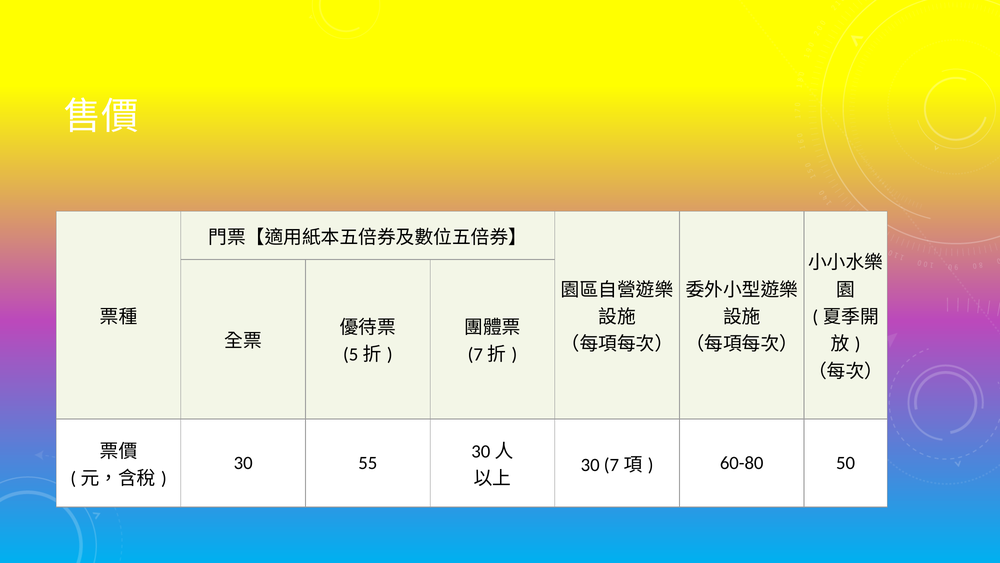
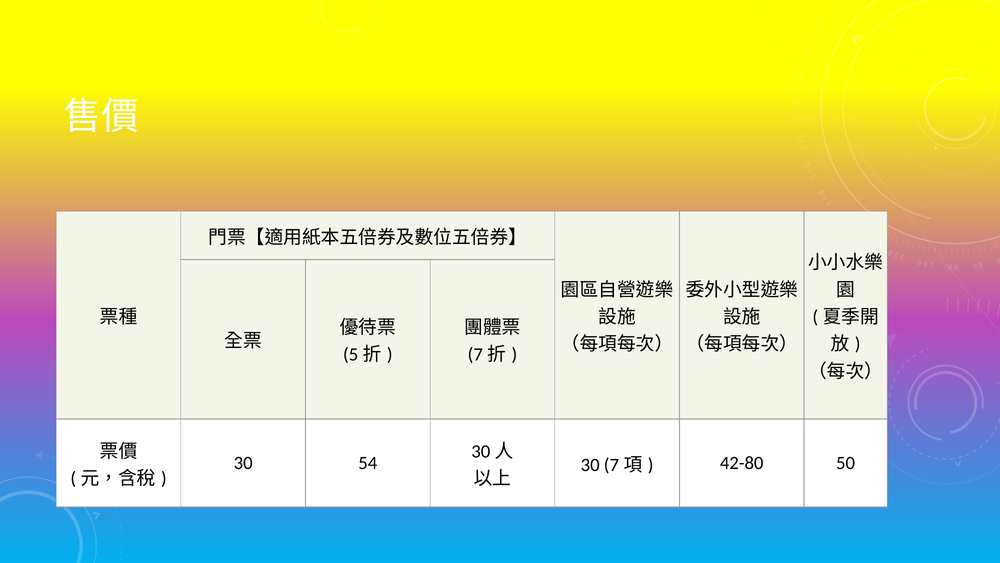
55: 55 -> 54 (368, 463)
60-80: 60-80 -> 42-80 (742, 463)
